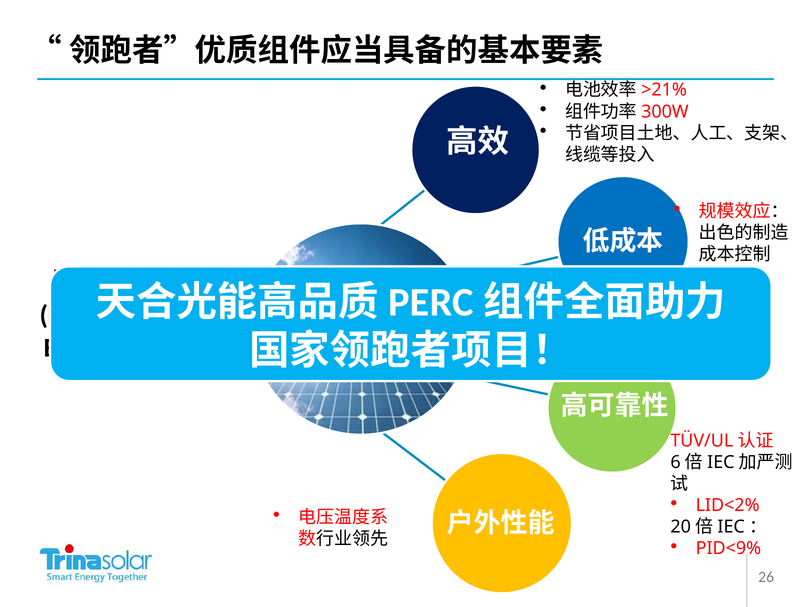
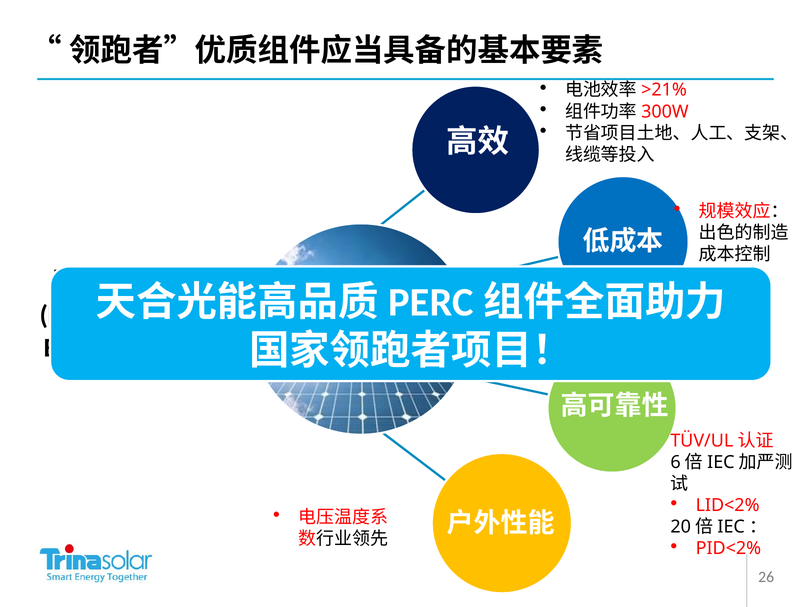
PID<9%: PID<9% -> PID<2% (728, 548)
